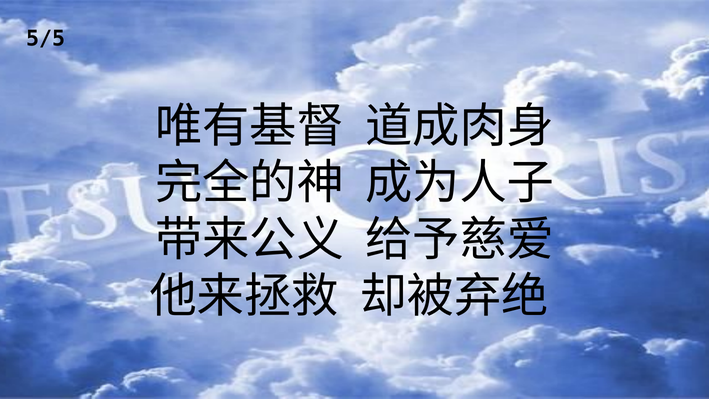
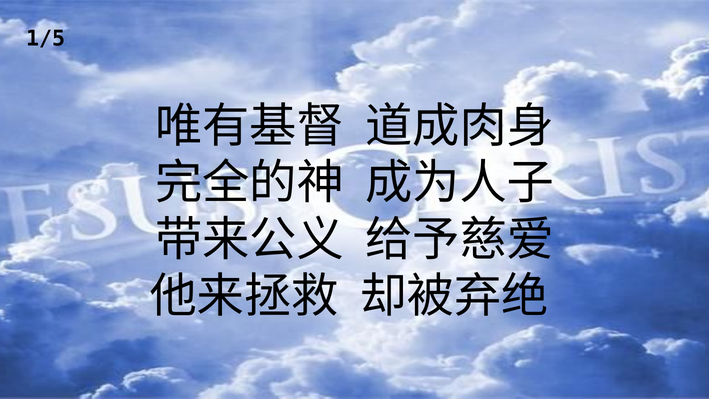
5/5: 5/5 -> 1/5 (46, 38)
